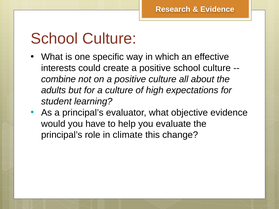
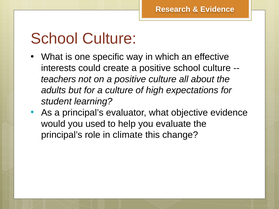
combine: combine -> teachers (58, 79)
have: have -> used (95, 124)
